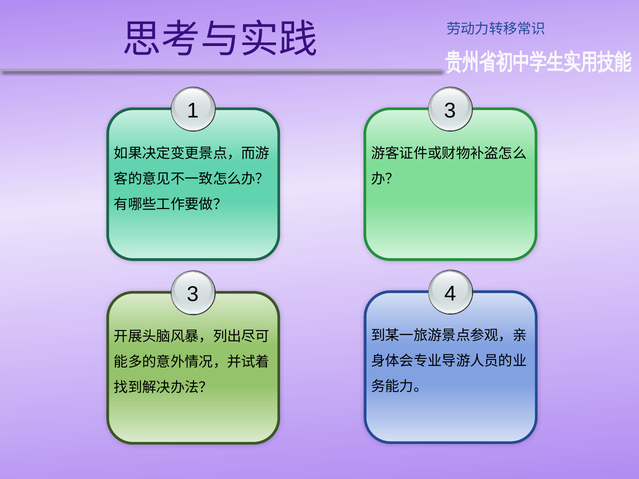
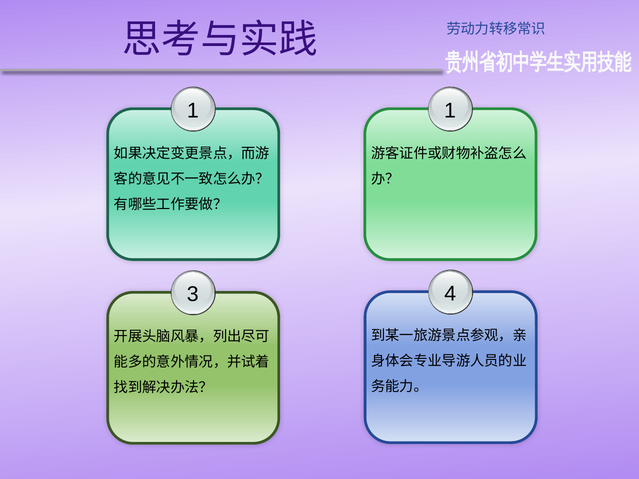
1 3: 3 -> 1 (450, 111)
